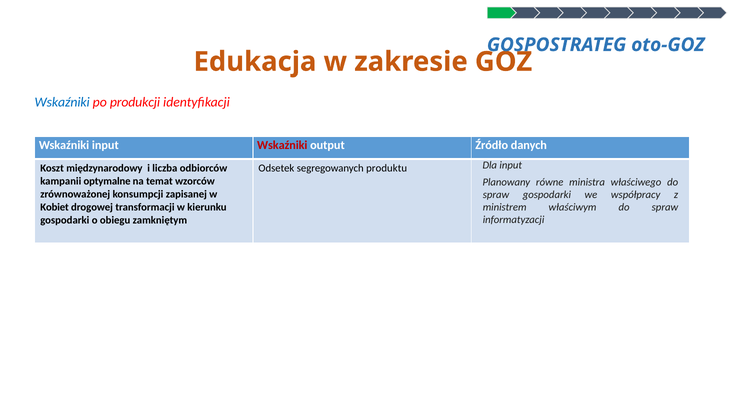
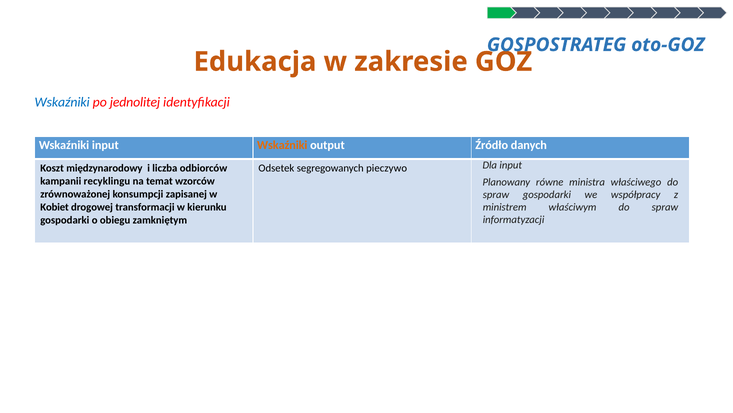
produkcji: produkcji -> jednolitej (135, 102)
Wskaźniki colour: red -> orange (282, 145)
produktu: produktu -> pieczywo (387, 168)
optymalne: optymalne -> recyklingu (107, 181)
